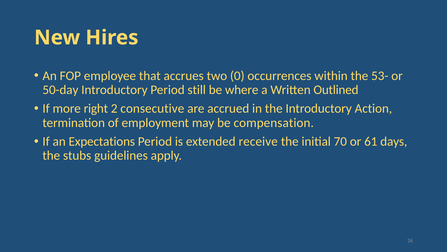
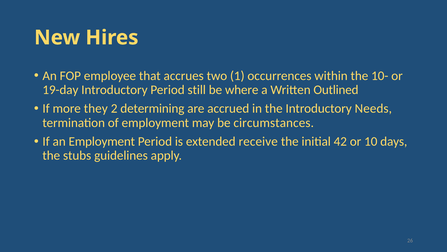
0: 0 -> 1 (237, 76)
53-: 53- -> 10- (380, 76)
50-day: 50-day -> 19-day (60, 90)
right: right -> they (96, 108)
consecutive: consecutive -> determining (152, 108)
Action: Action -> Needs (373, 108)
compensation: compensation -> circumstances (274, 122)
an Expectations: Expectations -> Employment (102, 141)
70: 70 -> 42 (340, 141)
61: 61 -> 10 (371, 141)
